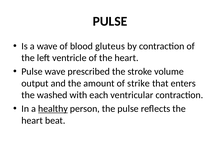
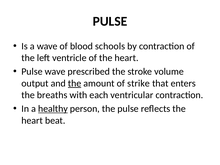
gluteus: gluteus -> schools (110, 46)
the underline: none -> present (75, 83)
washed: washed -> breaths (52, 95)
